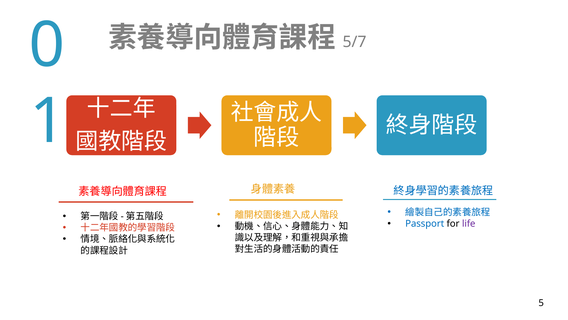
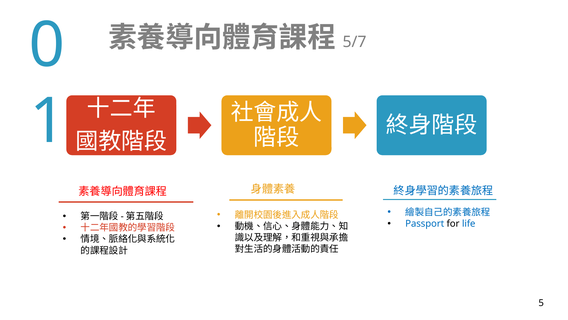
life colour: purple -> blue (469, 223)
